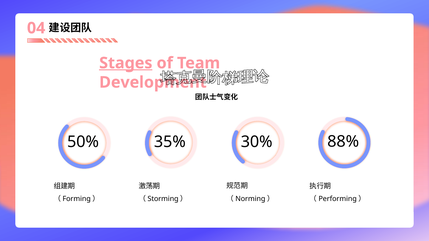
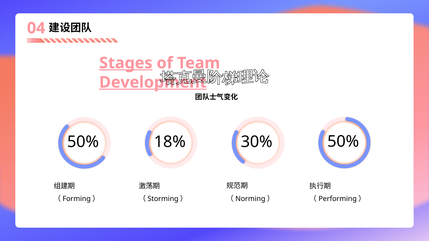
Development underline: none -> present (153, 82)
35%: 35% -> 18% (170, 142)
30% 88%: 88% -> 50% (343, 142)
